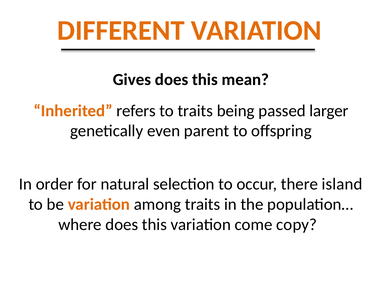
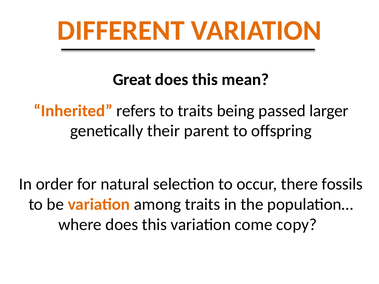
Gives: Gives -> Great (132, 80)
even: even -> their (164, 131)
island: island -> fossils (342, 184)
